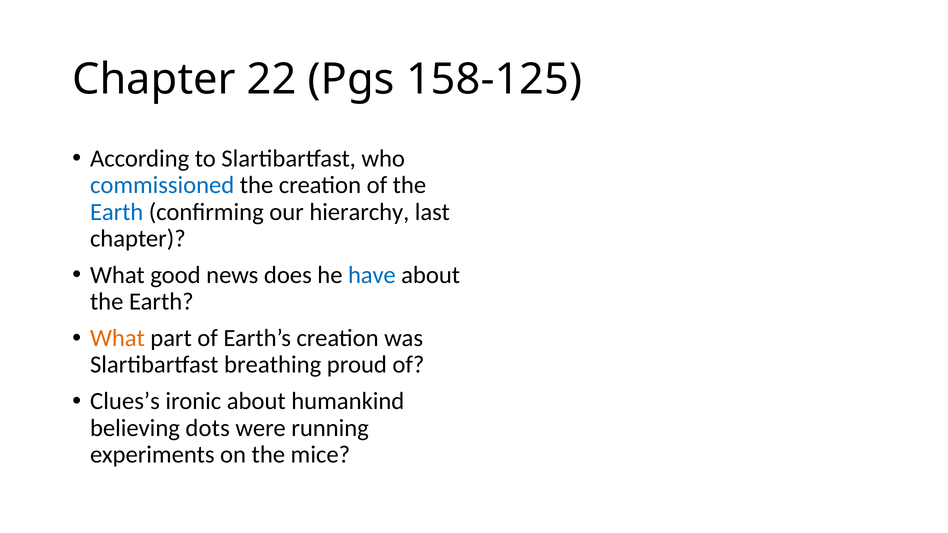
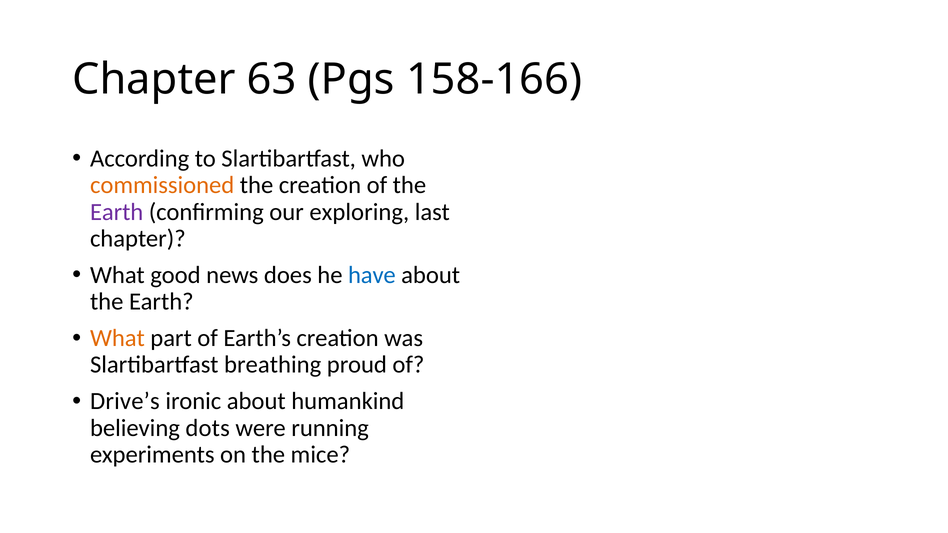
22: 22 -> 63 (272, 80)
158-125: 158-125 -> 158-166 (494, 80)
commissioned colour: blue -> orange (162, 185)
Earth colour: blue -> purple (117, 212)
hierarchy: hierarchy -> exploring (359, 212)
Clues’s: Clues’s -> Drive’s (125, 402)
